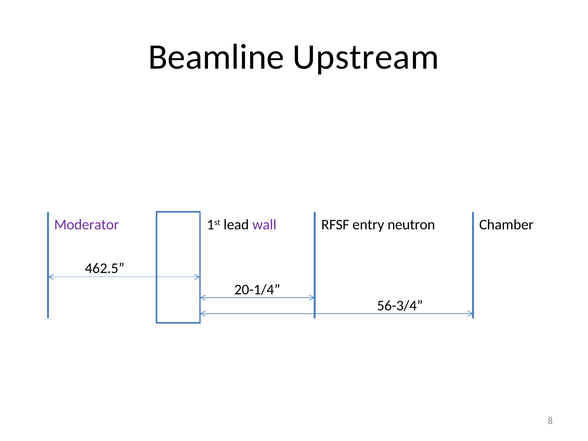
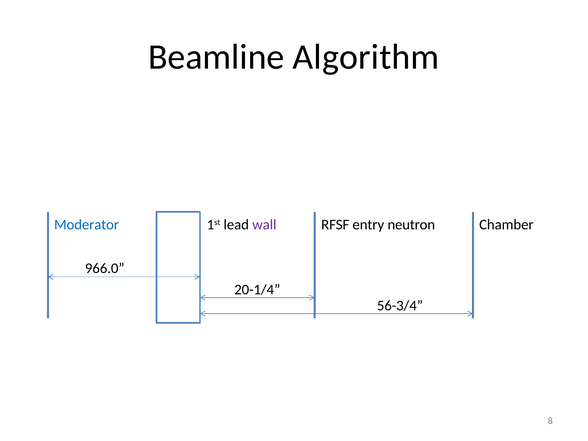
Upstream: Upstream -> Algorithm (366, 57)
Moderator colour: purple -> blue (87, 225)
462.5: 462.5 -> 966.0 (105, 268)
